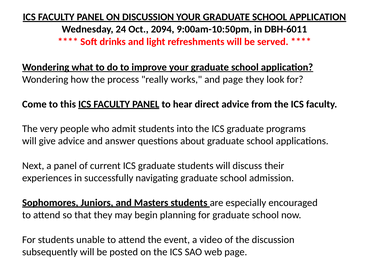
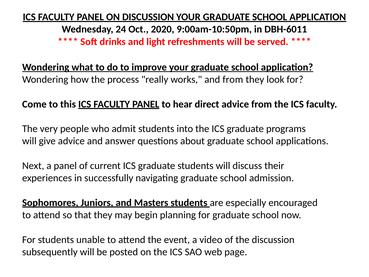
2094: 2094 -> 2020 (163, 29)
and page: page -> from (233, 79)
